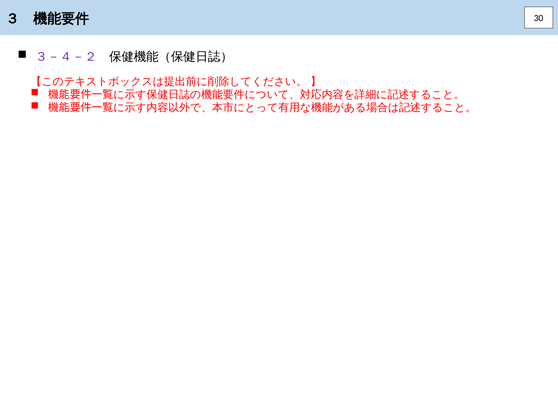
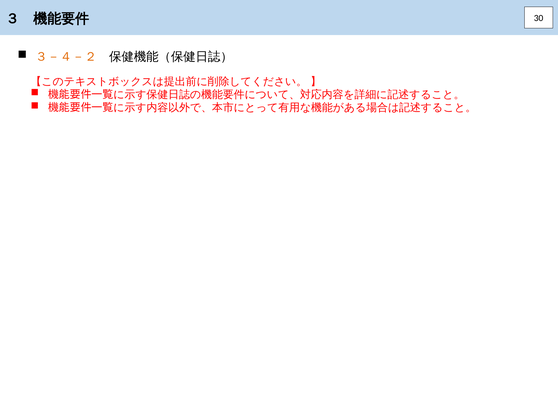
３－４－２ colour: purple -> orange (66, 57)
